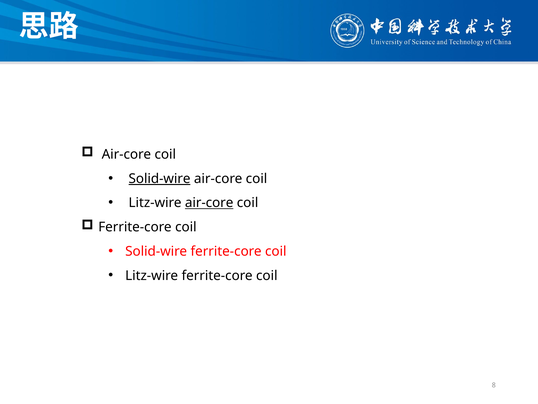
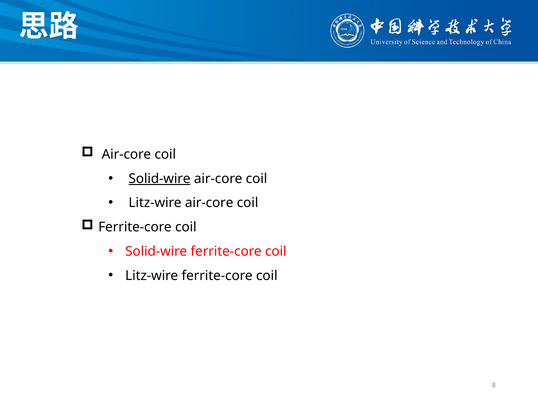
air-core underline: present -> none (209, 203)
